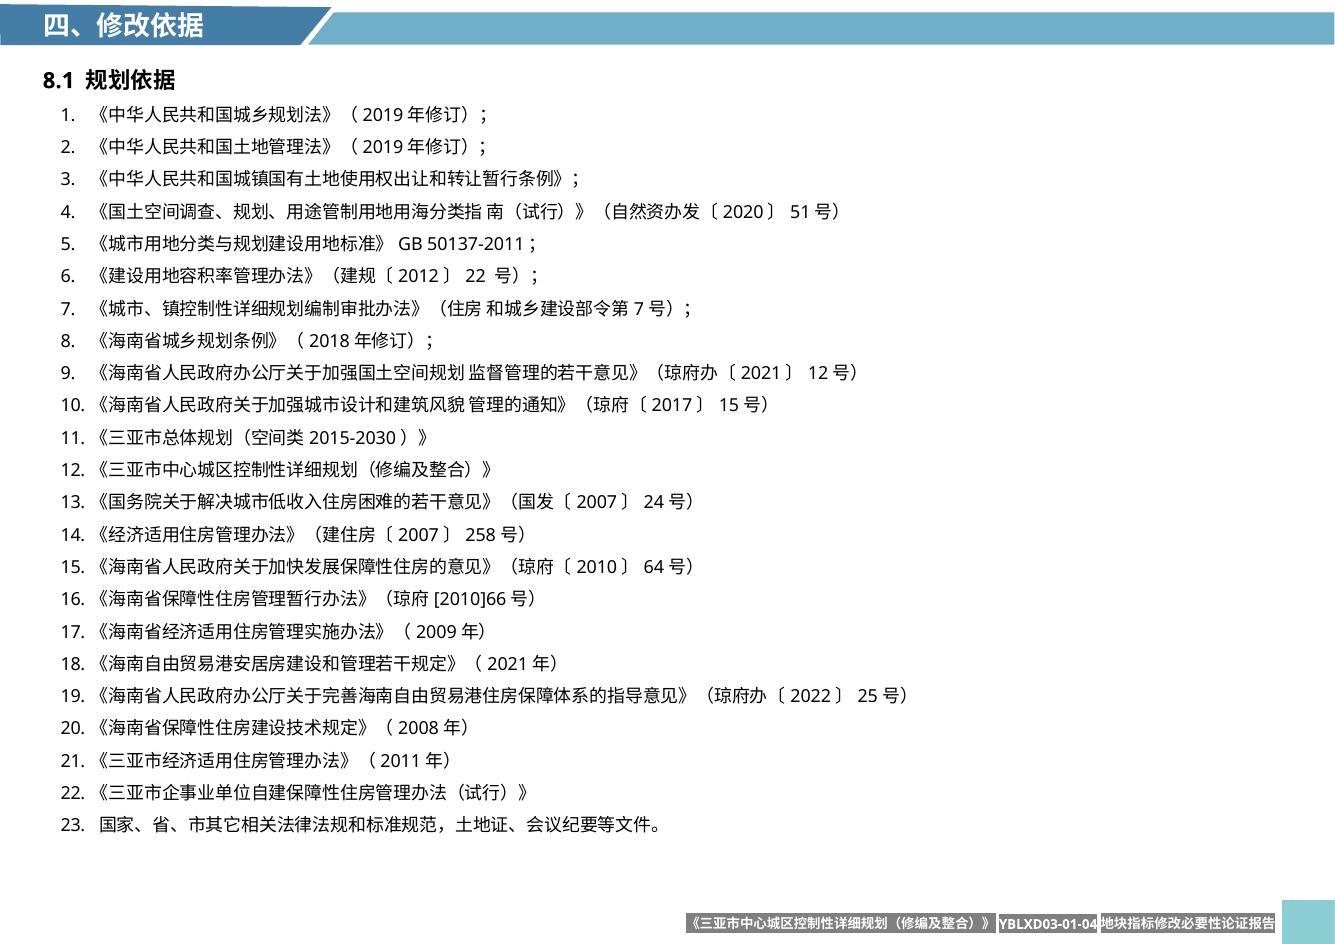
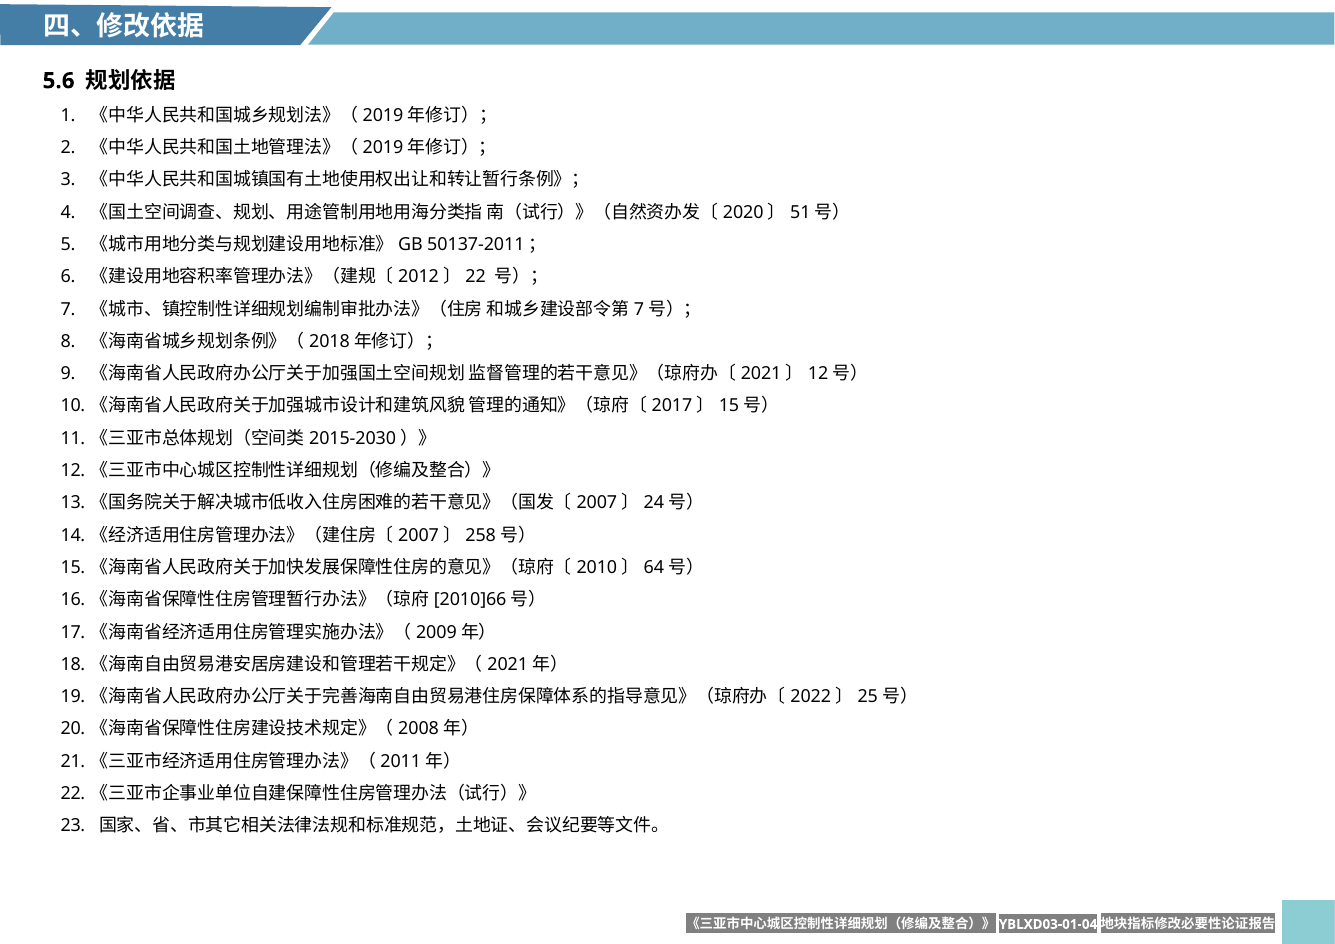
8.1: 8.1 -> 5.6 (59, 81)
